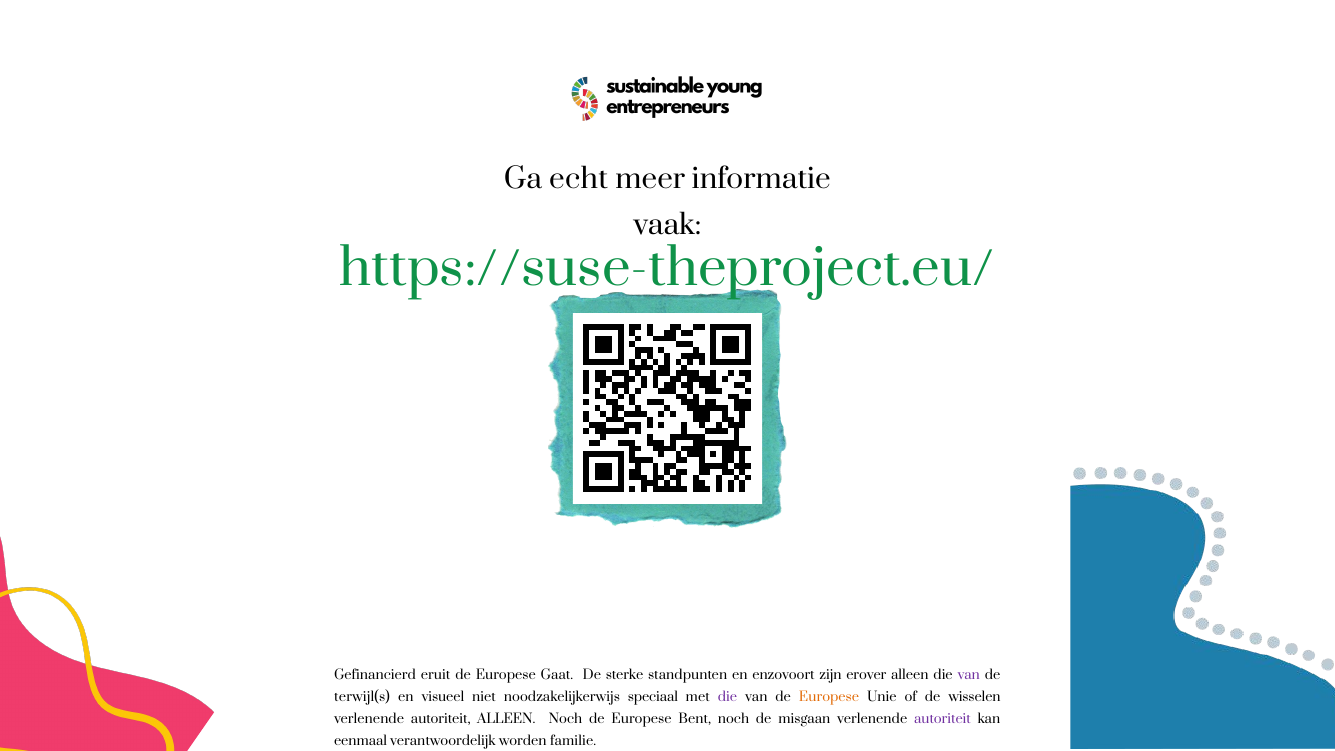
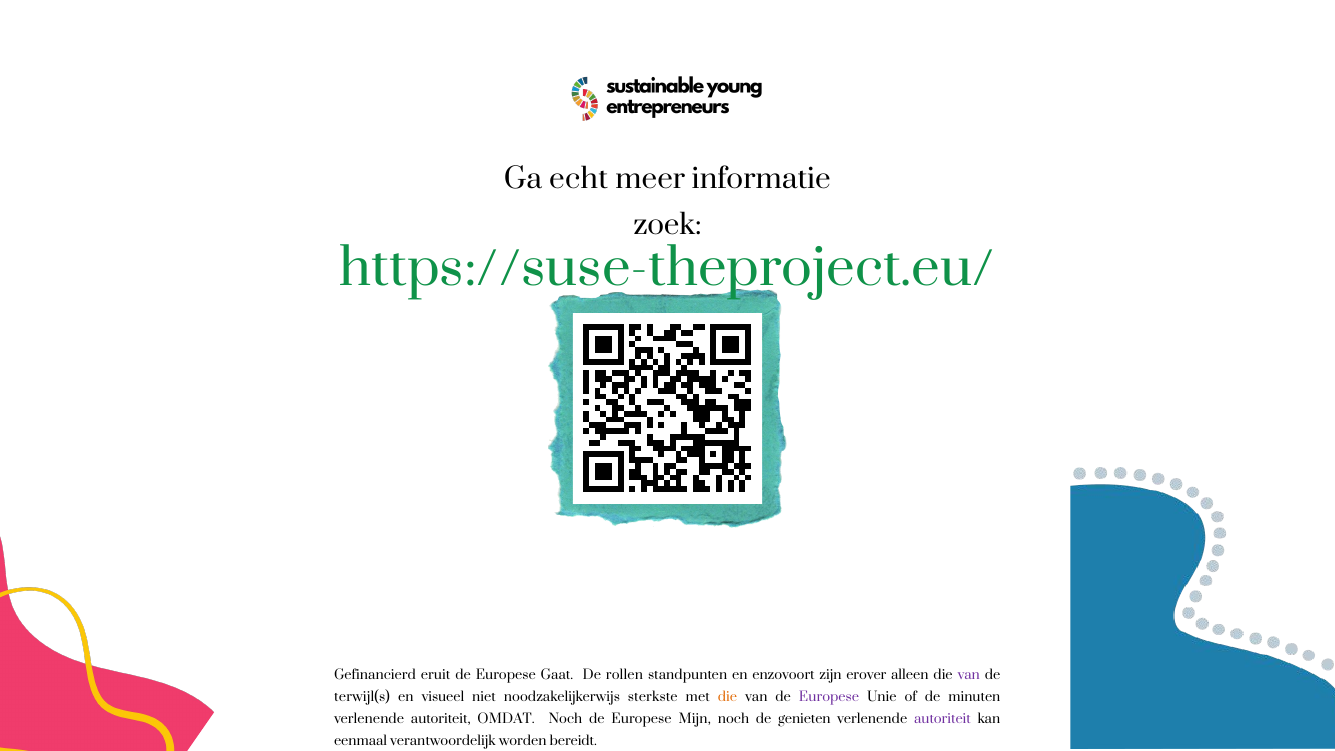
vaak: vaak -> zoek (668, 226)
sterke: sterke -> rollen (624, 675)
speciaal: speciaal -> sterkste (653, 697)
die colour: purple -> orange (727, 697)
Europese colour: orange -> purple (829, 697)
wisselen: wisselen -> minuten (974, 697)
autoriteit ALLEEN: ALLEEN -> OMDAT (506, 719)
Bent: Bent -> Mijn (695, 719)
misgaan: misgaan -> genieten (804, 719)
familie: familie -> bereidt (573, 741)
